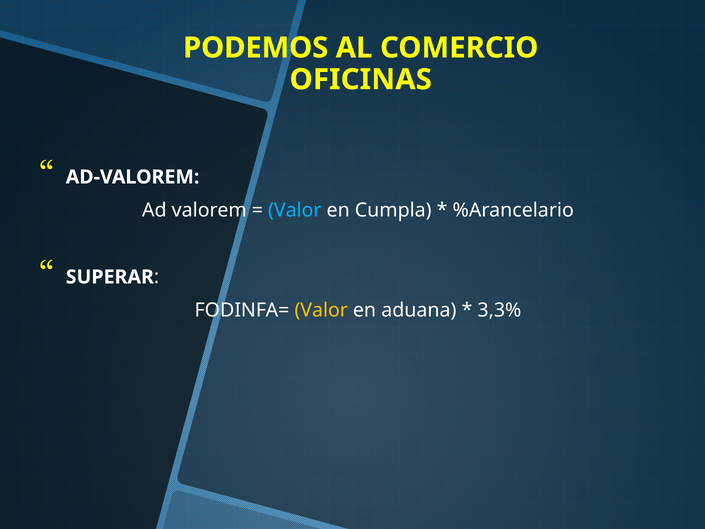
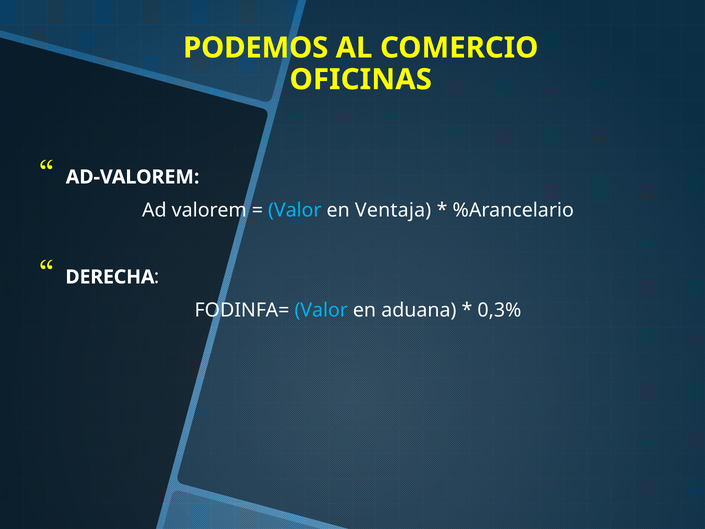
Cumpla: Cumpla -> Ventaja (393, 210)
SUPERAR: SUPERAR -> DERECHA (110, 277)
Valor colour: yellow -> light blue (321, 310)
3,3%: 3,3% -> 0,3% (499, 310)
